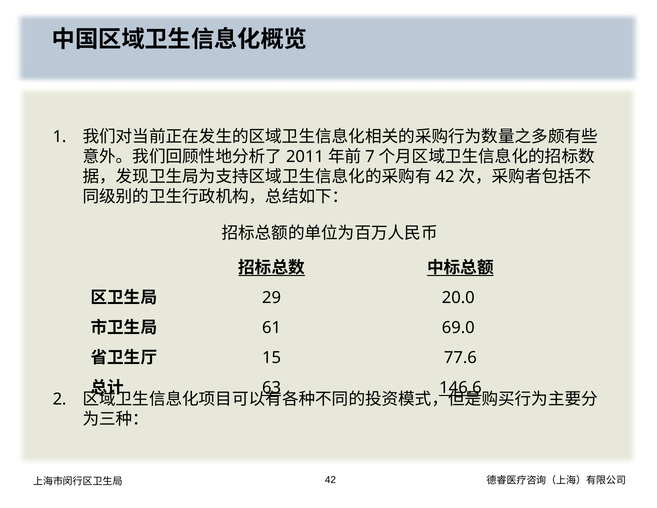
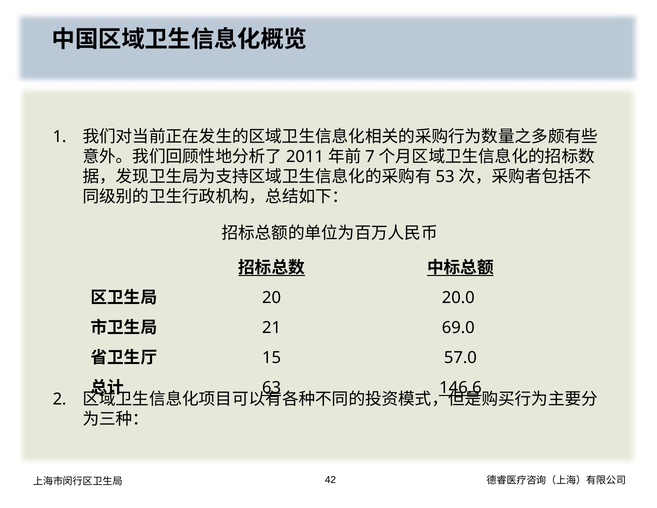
42: 42 -> 53 (445, 177)
29: 29 -> 20 (272, 297)
61: 61 -> 21 (272, 328)
77.6: 77.6 -> 57.0 (460, 358)
